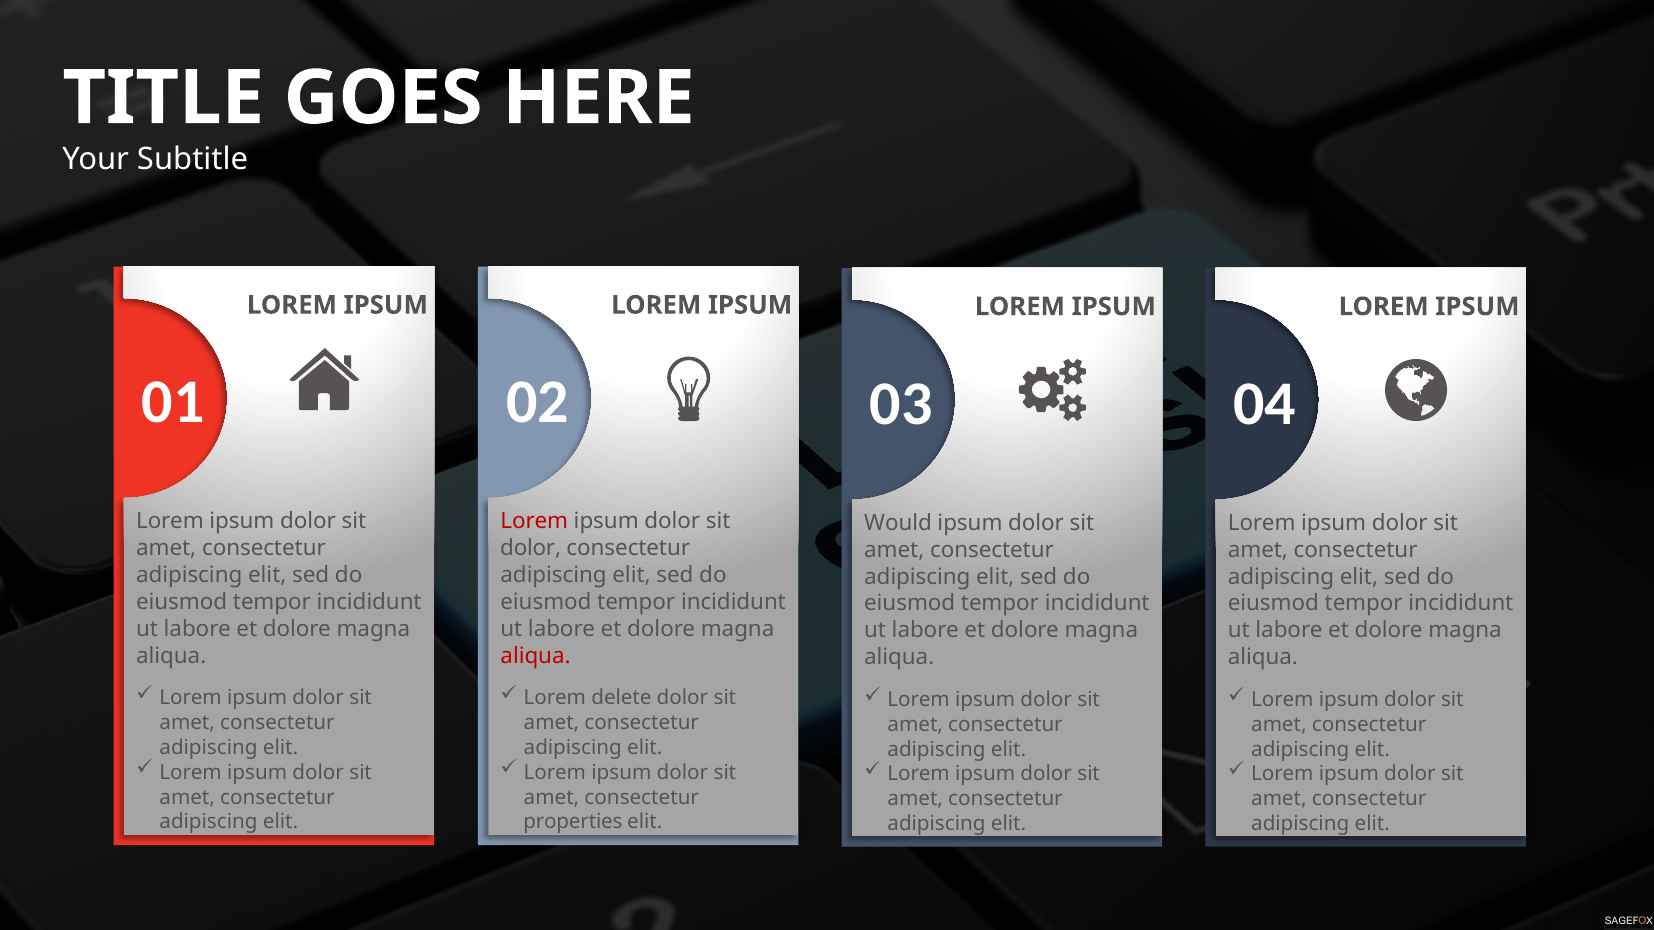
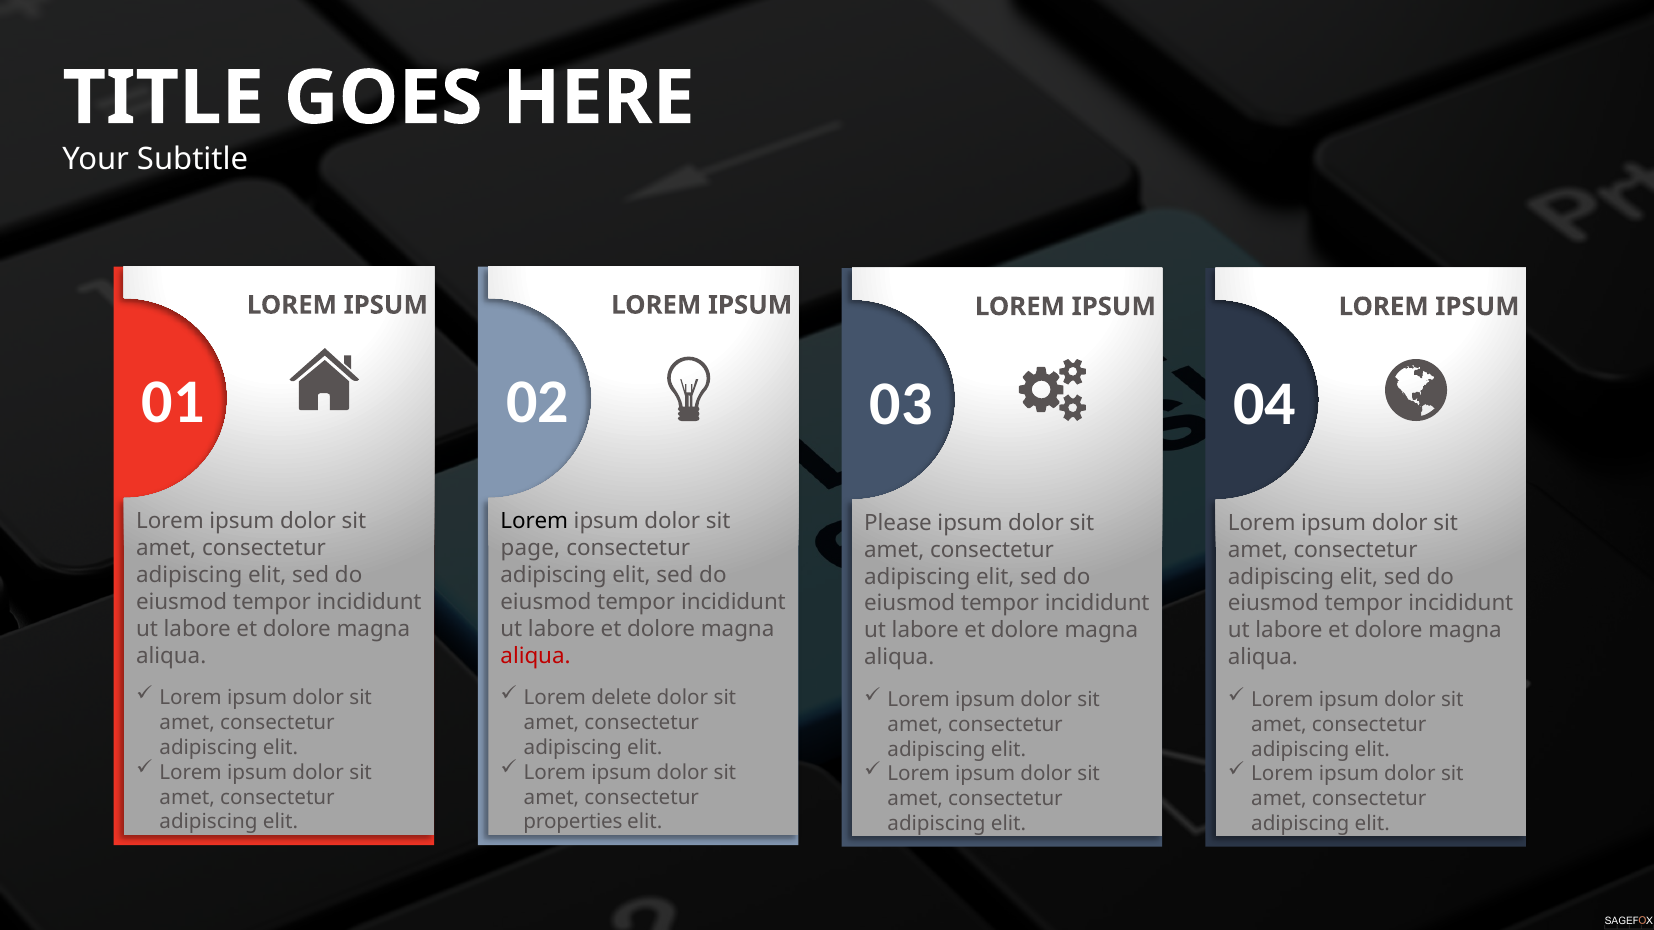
Lorem colour: red -> black (534, 522)
Would: Would -> Please (898, 523)
dolor: dolor -> page (530, 548)
